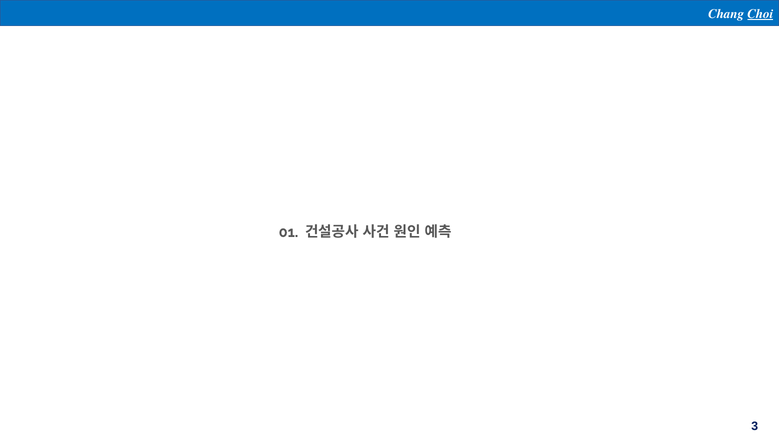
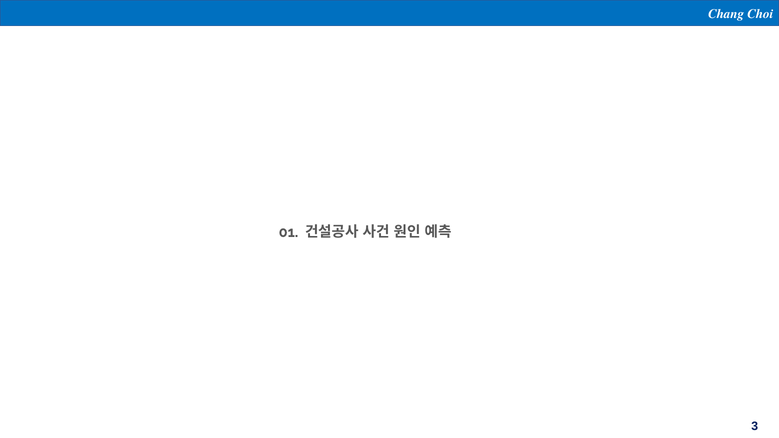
Choi underline: present -> none (760, 14)
